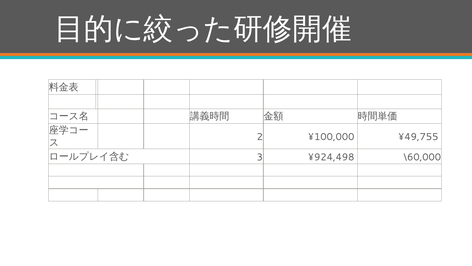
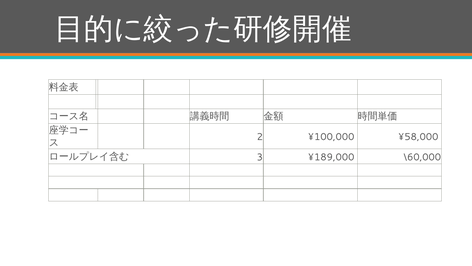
¥49,755: ¥49,755 -> ¥58,000 (418, 137)
¥924,498: ¥924,498 -> ¥189,000 (331, 157)
